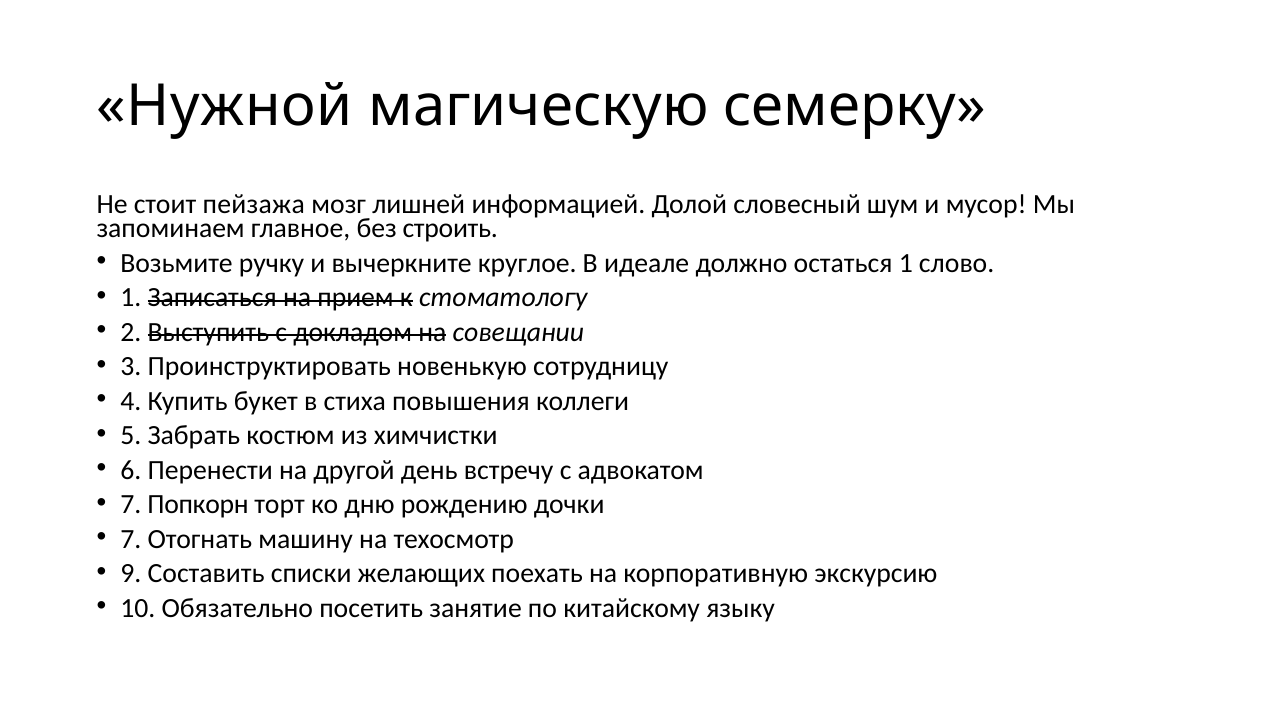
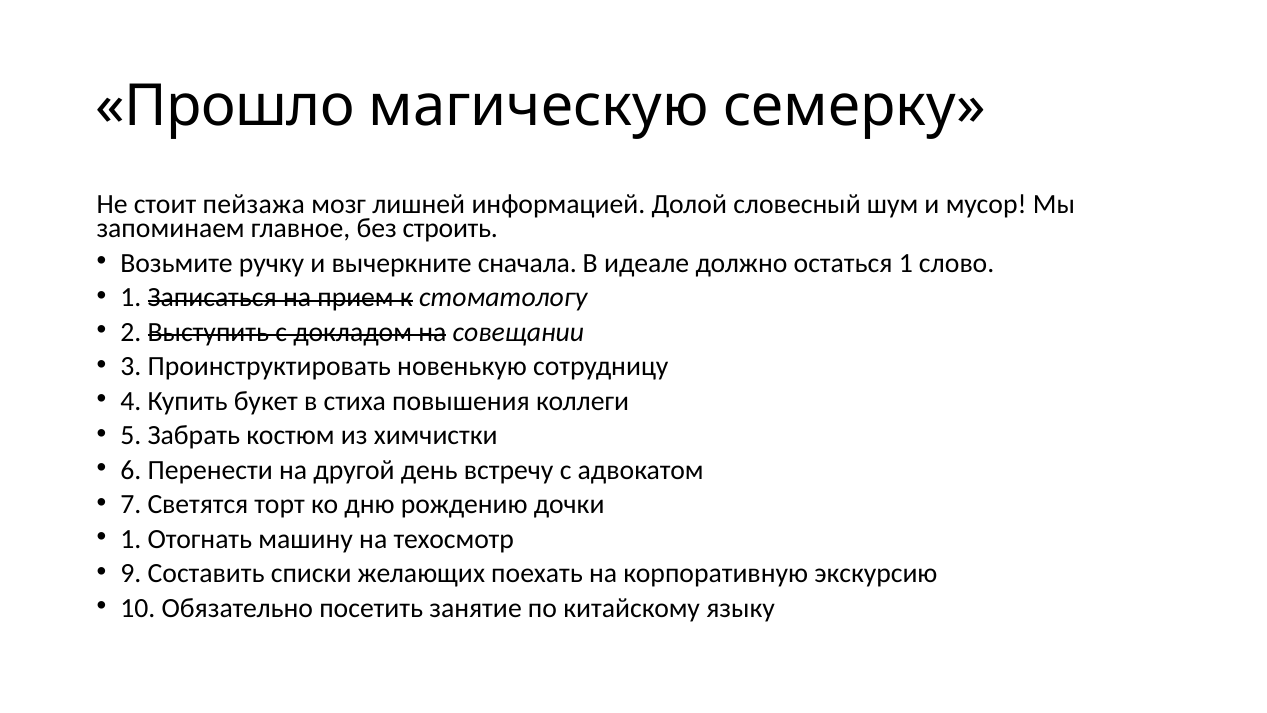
Нужной: Нужной -> Прошло (225, 106)
круглое: круглое -> сначала (527, 263)
Попкорн: Попкорн -> Светятся (198, 504)
7: 7 -> 1 (131, 539)
